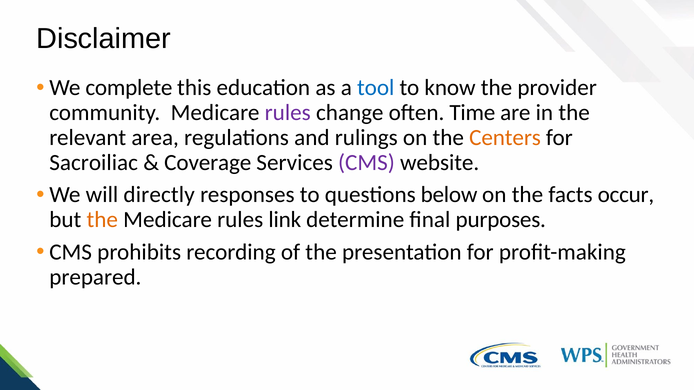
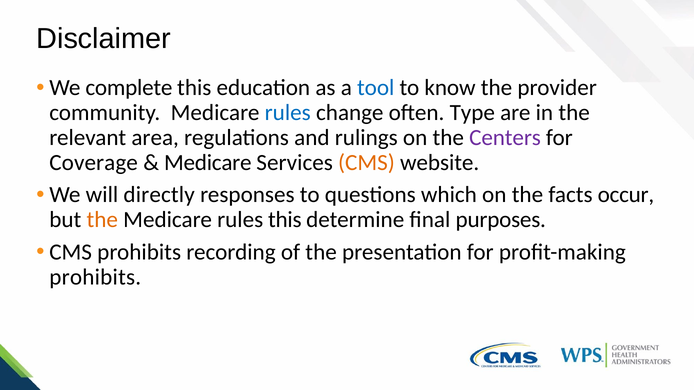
rules colour: purple -> blue (288, 113)
Time: Time -> Type (472, 113)
Centers colour: orange -> purple (505, 138)
Sacroiliac: Sacroiliac -> Coverage (94, 163)
Coverage: Coverage -> Medicare (208, 163)
CMS colour: purple -> orange (366, 163)
below: below -> which (449, 195)
rules link: link -> this (285, 220)
prepared: prepared -> prohibits (95, 277)
